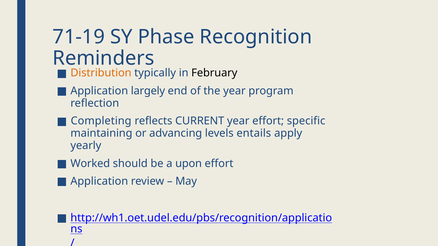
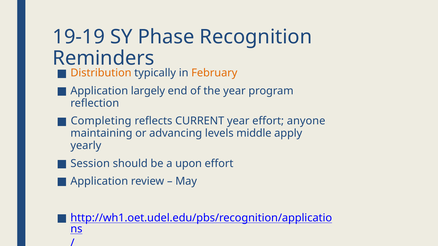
71-19: 71-19 -> 19-19 (79, 37)
February colour: black -> orange (214, 73)
specific: specific -> anyone (306, 121)
entails: entails -> middle (254, 133)
Worked: Worked -> Session (90, 164)
